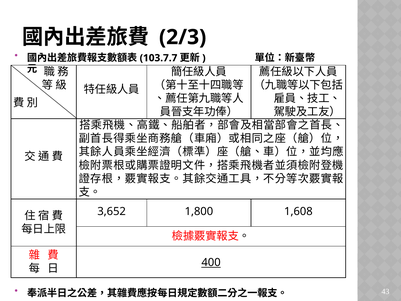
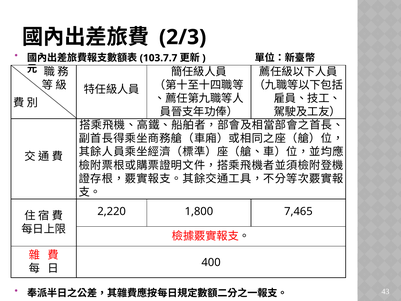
3,652: 3,652 -> 2,220 (112, 211)
1,608: 1,608 -> 7,465 (298, 211)
400 underline: present -> none (211, 262)
